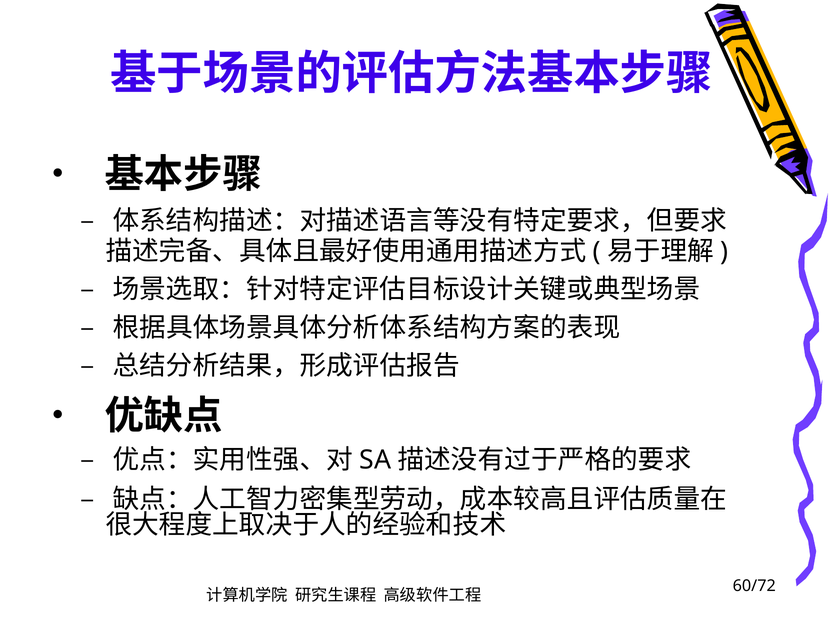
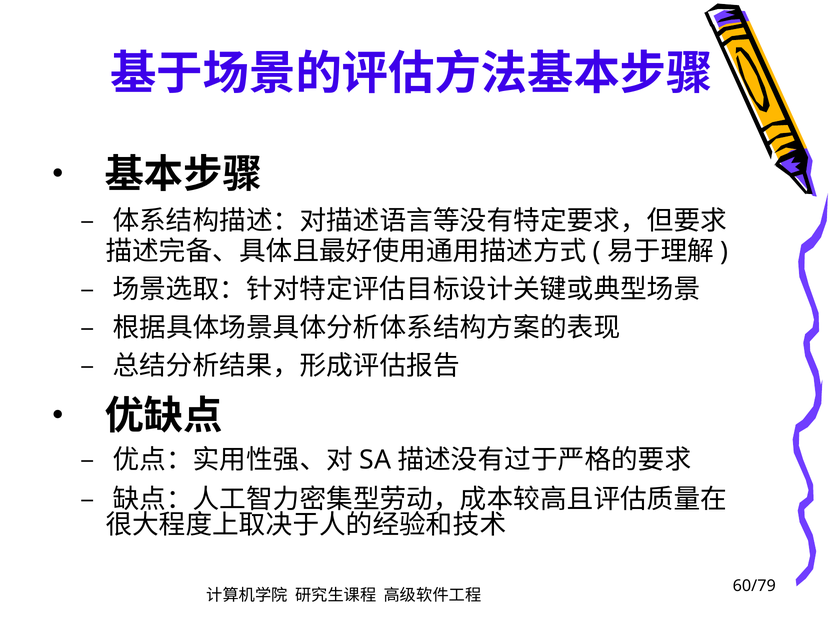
60/72: 60/72 -> 60/79 (754, 586)
